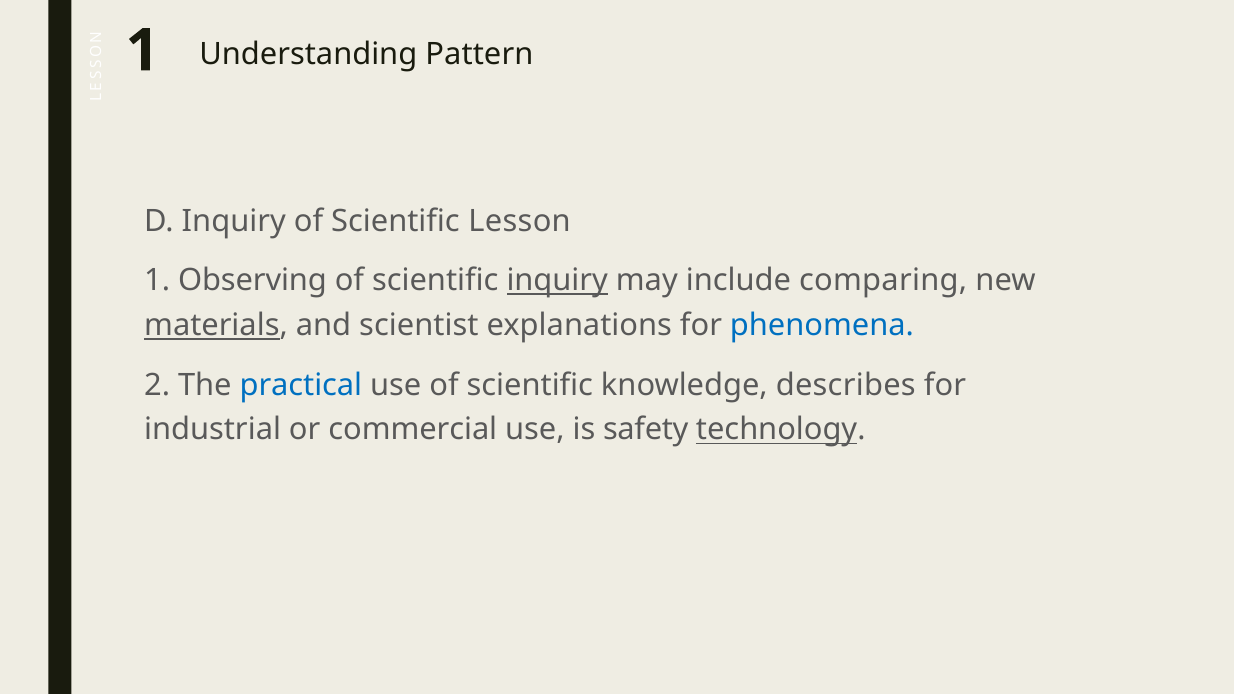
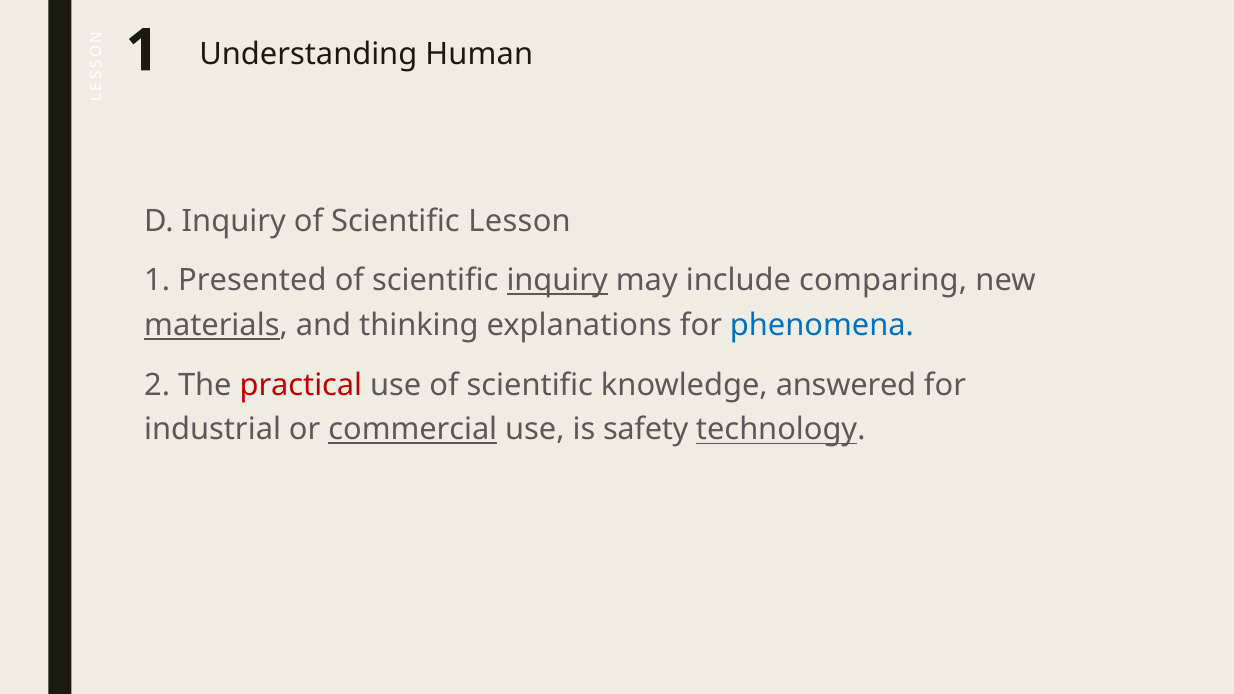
Pattern: Pattern -> Human (479, 54)
Observing: Observing -> Presented (252, 281)
scientist: scientist -> thinking (419, 325)
practical colour: blue -> red (301, 385)
describes: describes -> answered (846, 385)
commercial underline: none -> present (413, 430)
